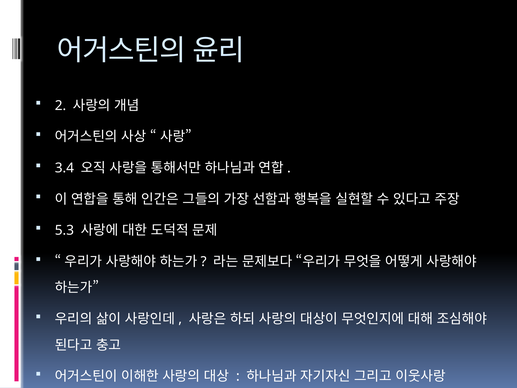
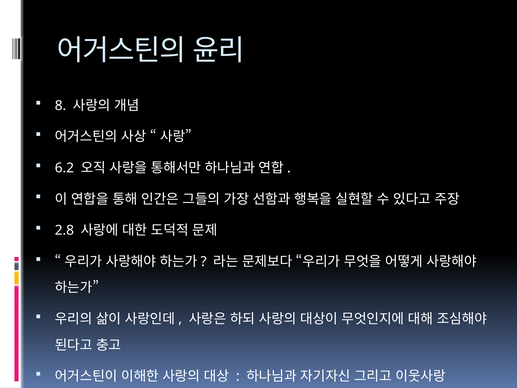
2: 2 -> 8 (61, 105)
3.4: 3.4 -> 6.2 (64, 168)
5.3: 5.3 -> 2.8 (64, 230)
